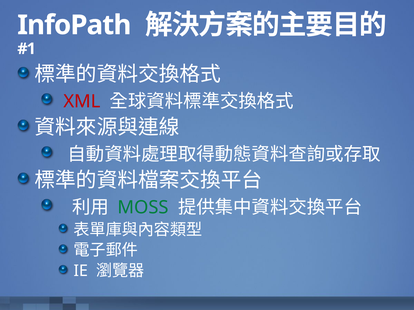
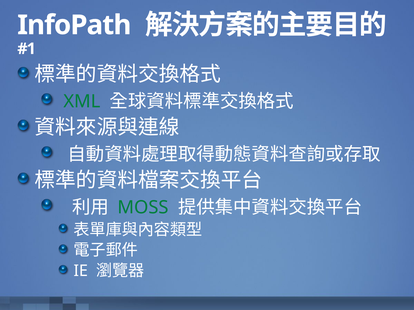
XML colour: red -> green (82, 102)
